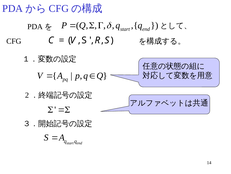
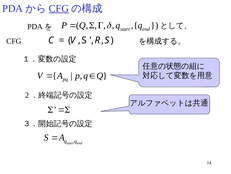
CFG underline: none -> present (59, 8)
